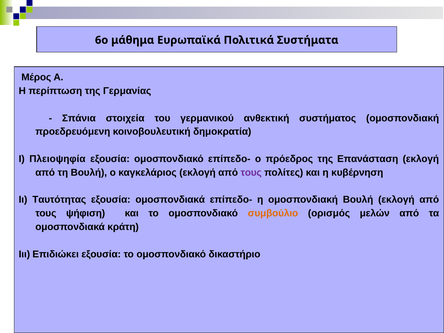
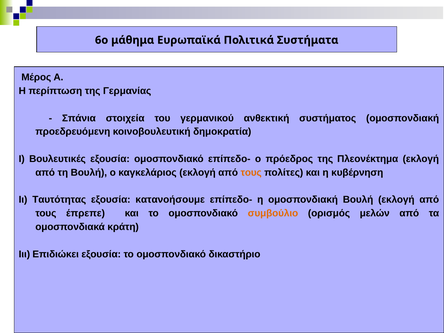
Πλειοψηφία: Πλειοψηφία -> Βουλευτικές (57, 159)
Επανάσταση: Επανάσταση -> Πλεονέκτημα (368, 159)
τους colour: purple -> orange (251, 173)
εξουσία ομοσπονδιακά: ομοσπονδιακά -> κατανοήσουμε (170, 200)
ψήφιση: ψήφιση -> έπρεπε (86, 213)
